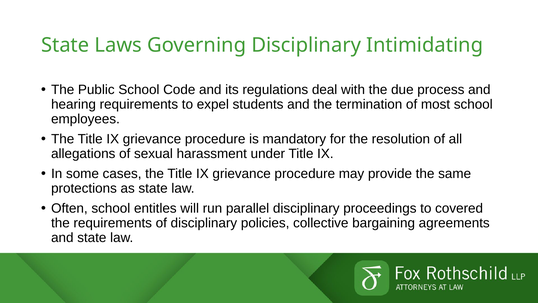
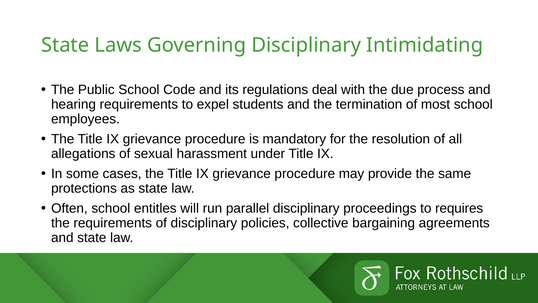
covered: covered -> requires (459, 208)
